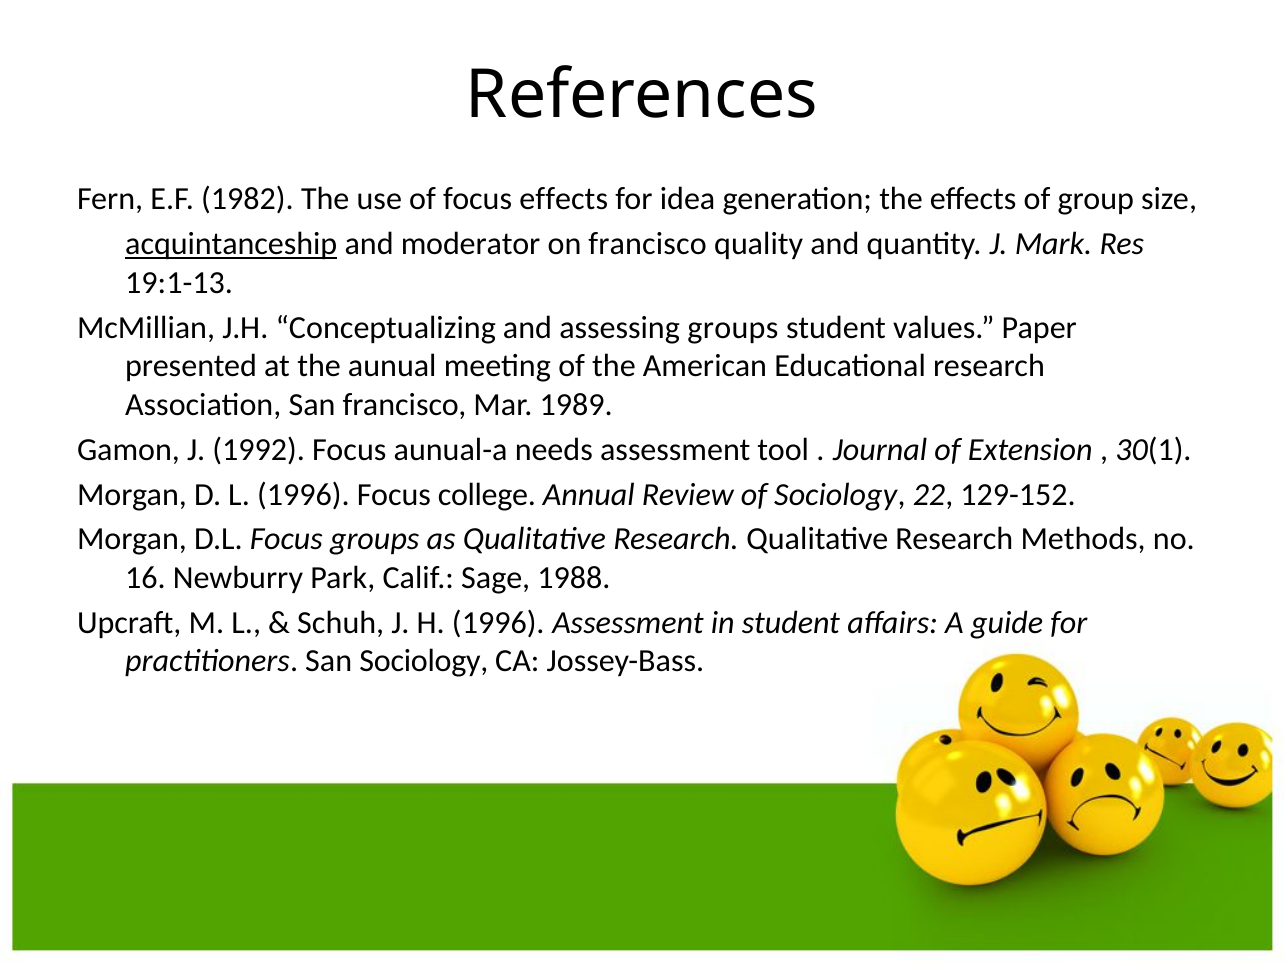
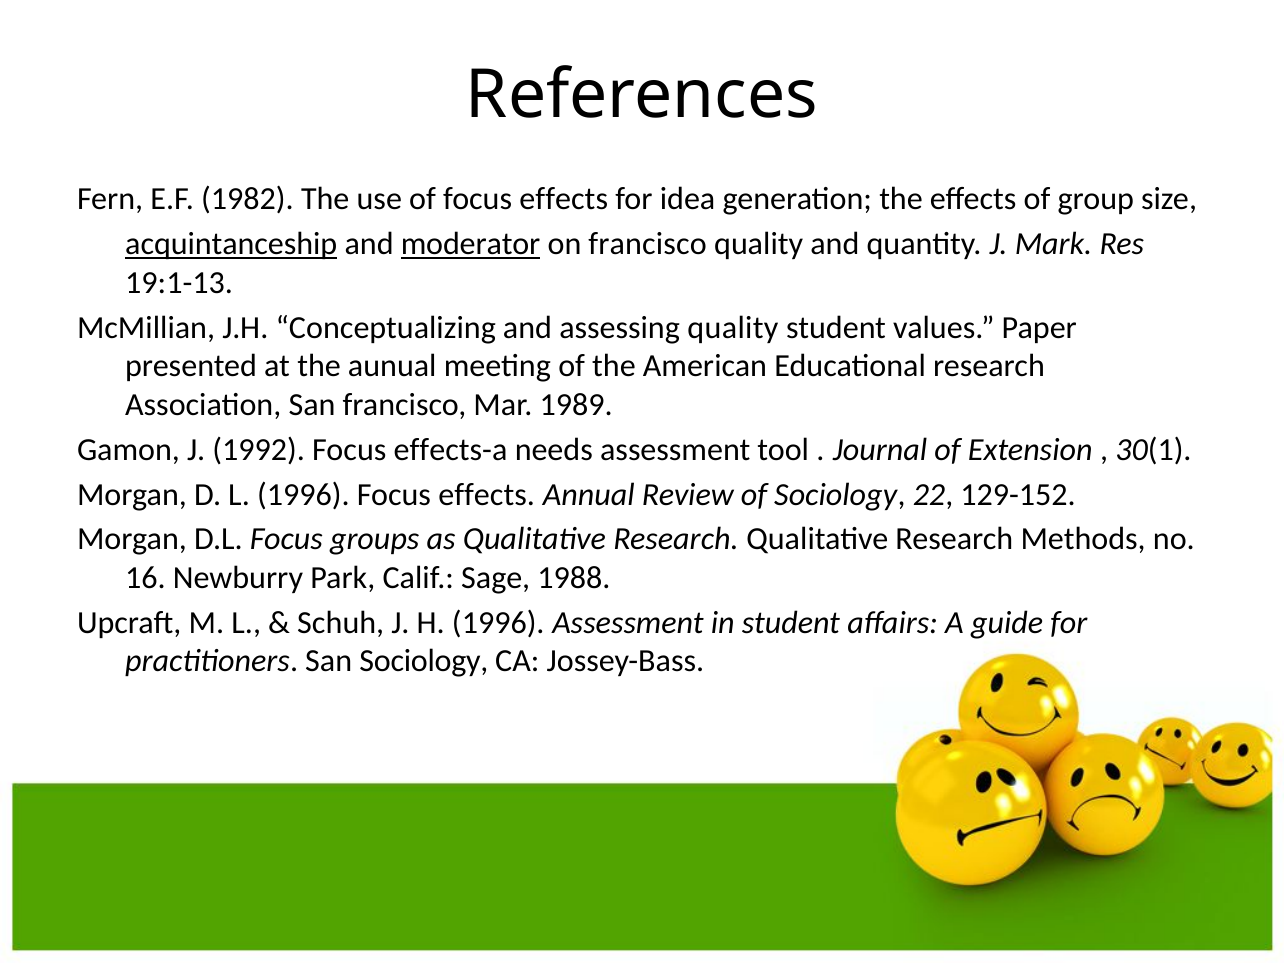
moderator underline: none -> present (471, 244)
assessing groups: groups -> quality (733, 328)
aunual-a: aunual-a -> effects-a (451, 450)
1996 Focus college: college -> effects (487, 494)
